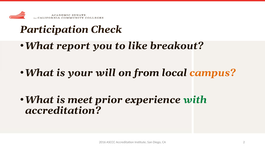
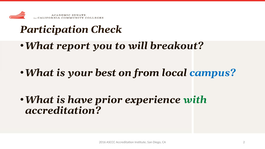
like: like -> will (138, 46)
will: will -> best (106, 73)
campus colour: orange -> blue (212, 73)
meet: meet -> have (80, 100)
